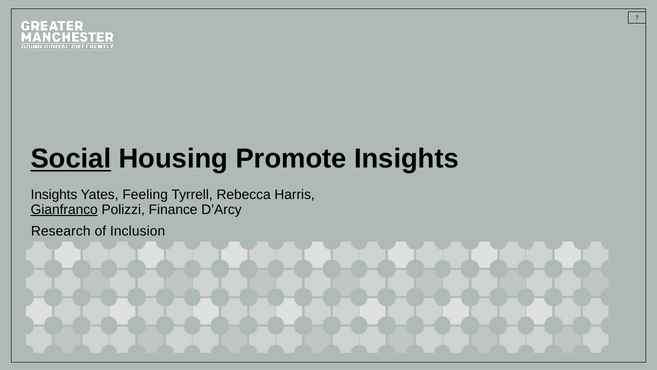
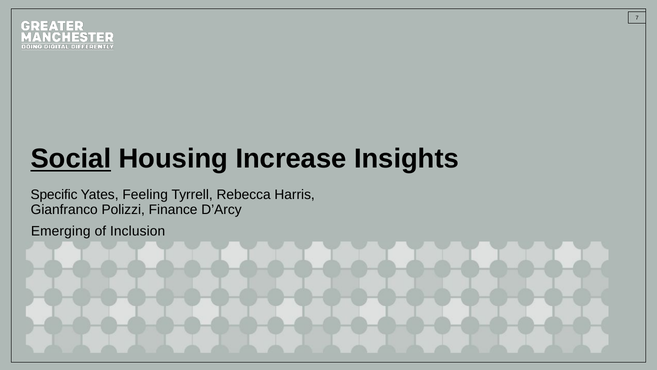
Promote: Promote -> Increase (291, 159)
Insights: Insights -> Specific (54, 195)
Gianfranco underline: present -> none (64, 209)
Research: Research -> Emerging (61, 231)
